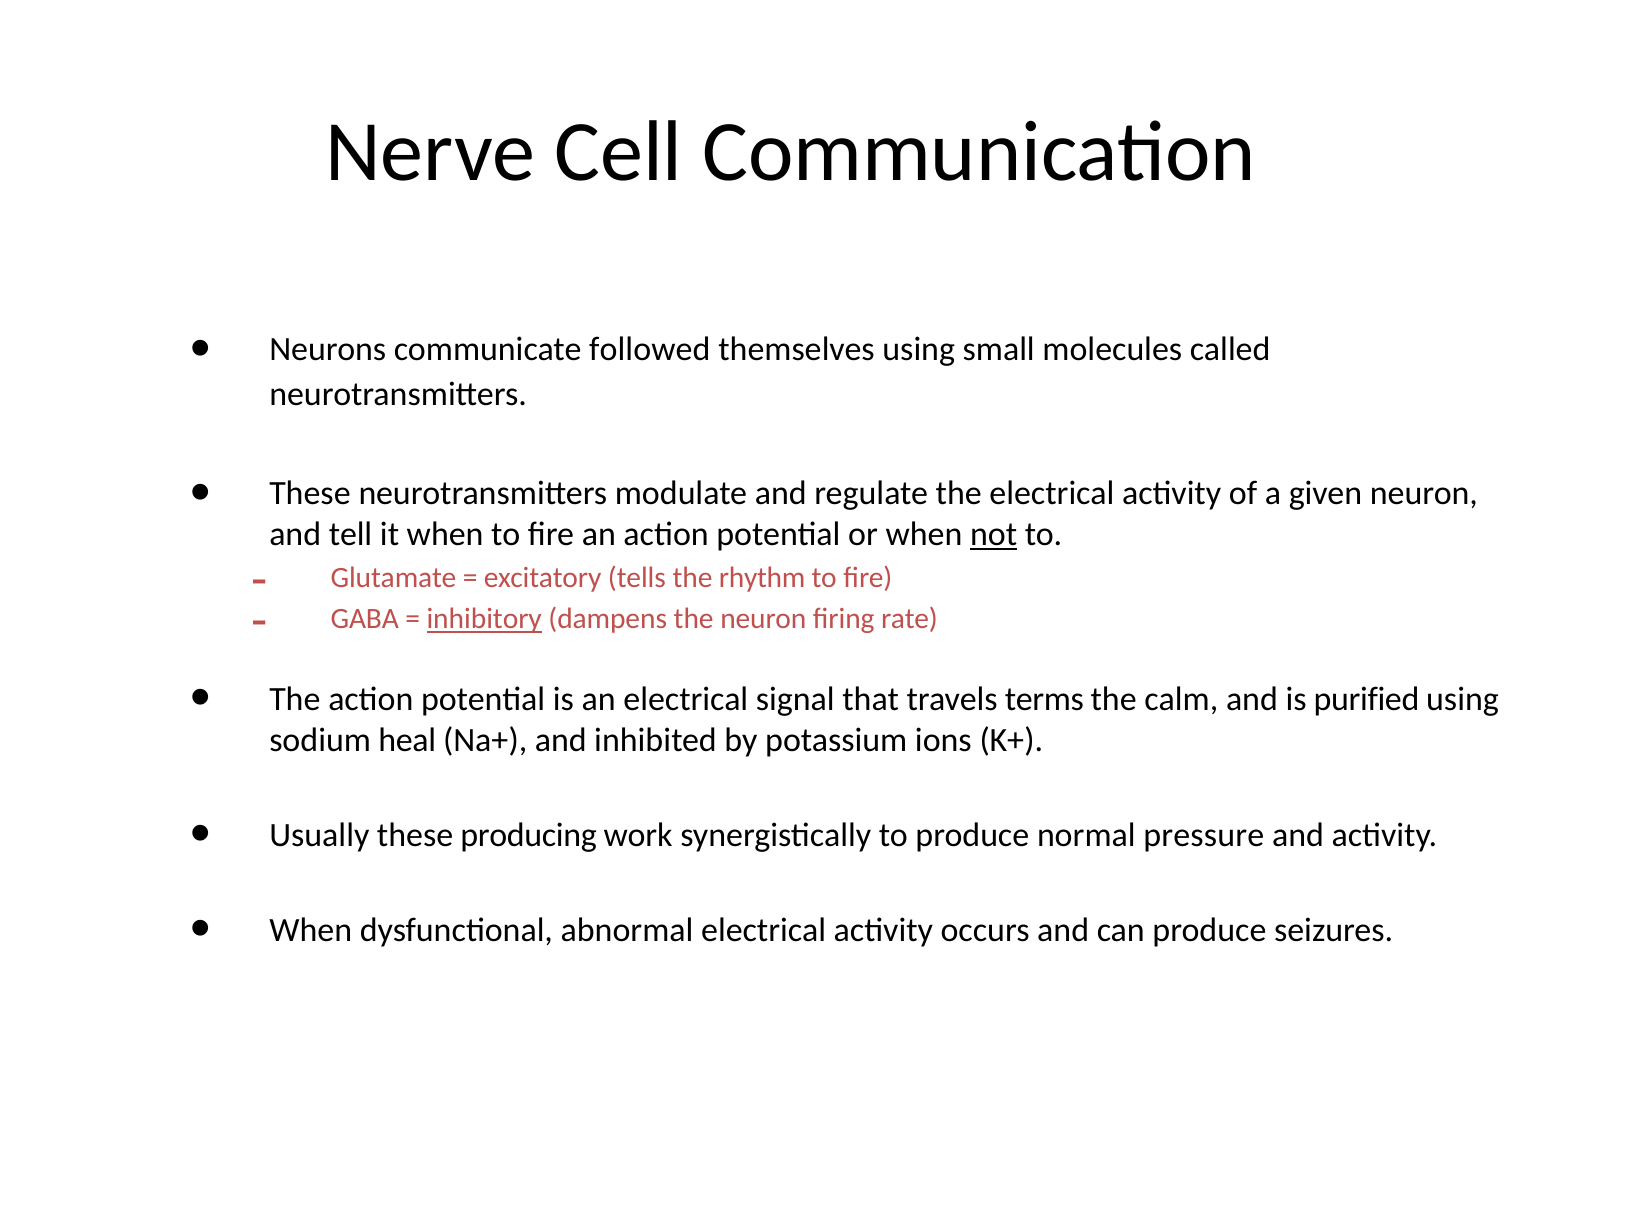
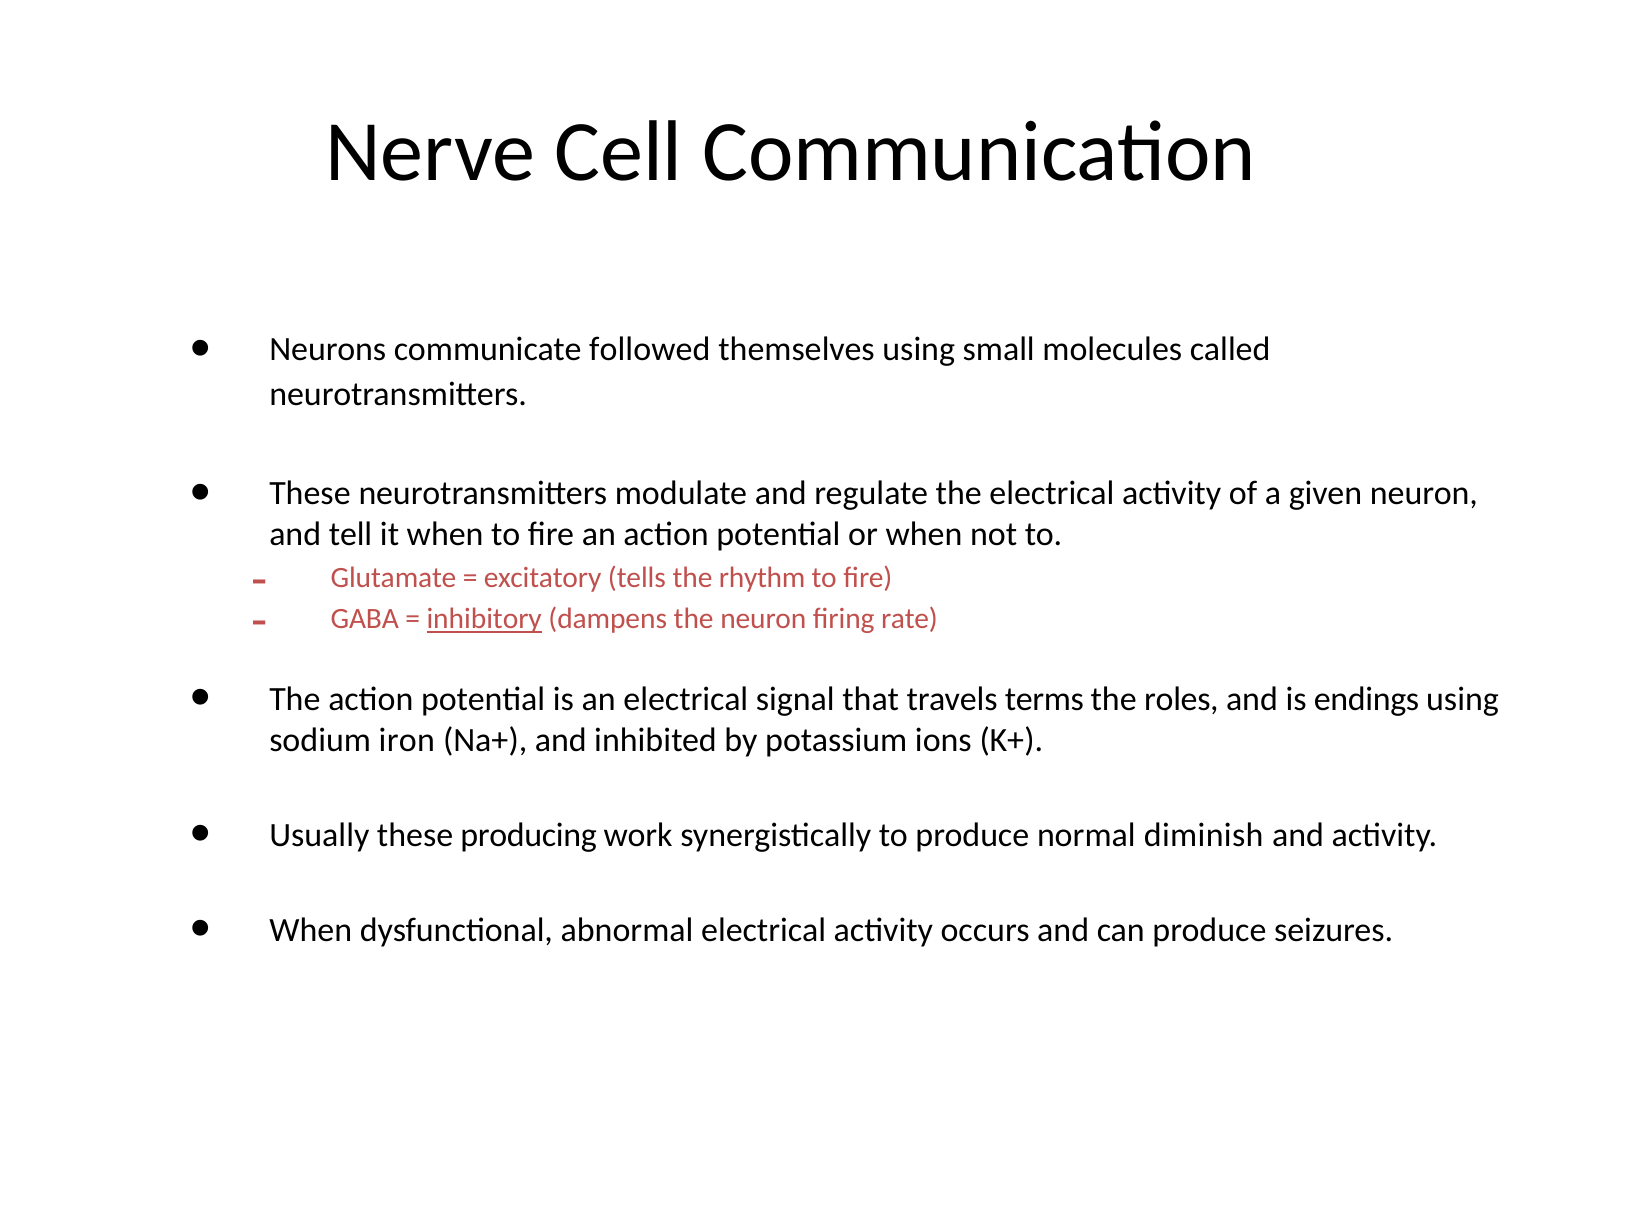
not underline: present -> none (994, 534)
calm: calm -> roles (1181, 699)
purified: purified -> endings (1366, 699)
heal: heal -> iron (407, 740)
pressure: pressure -> diminish (1204, 835)
